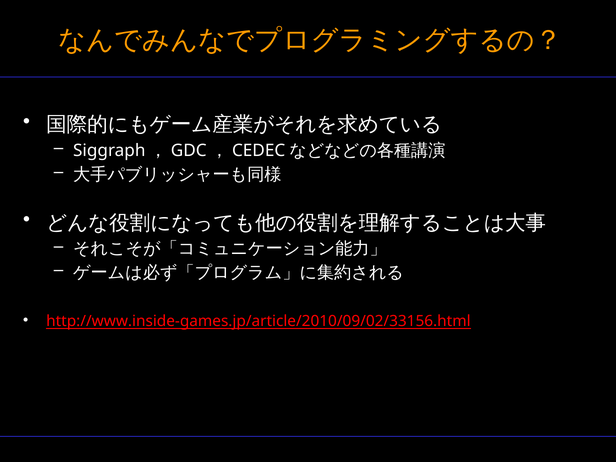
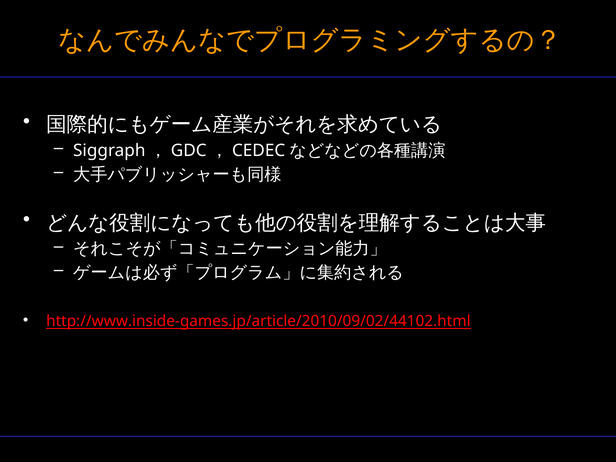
http://www.inside-games.jp/article/2010/09/02/33156.html: http://www.inside-games.jp/article/2010/09/02/33156.html -> http://www.inside-games.jp/article/2010/09/02/44102.html (258, 321)
